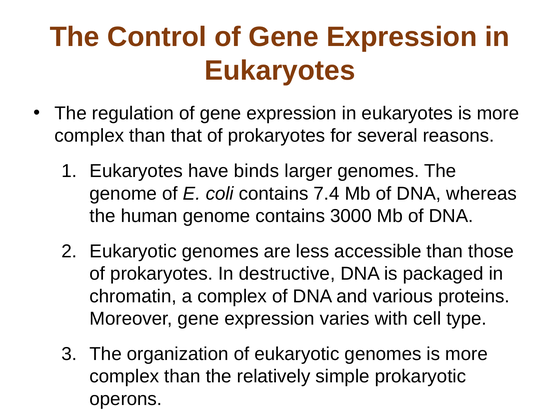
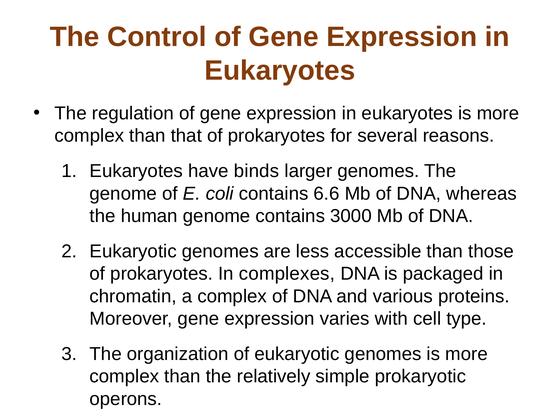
7.4: 7.4 -> 6.6 (327, 194)
destructive: destructive -> complexes (287, 274)
